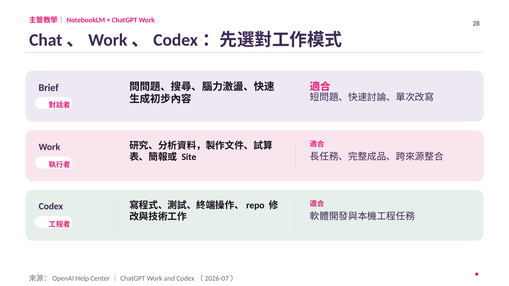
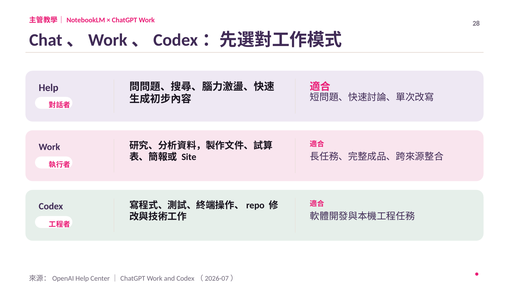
Brief: Brief -> Help (49, 88)
